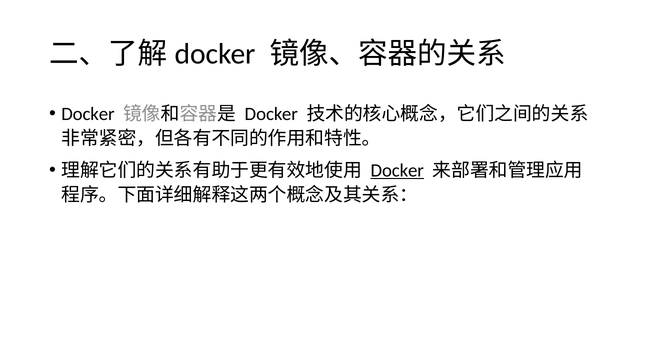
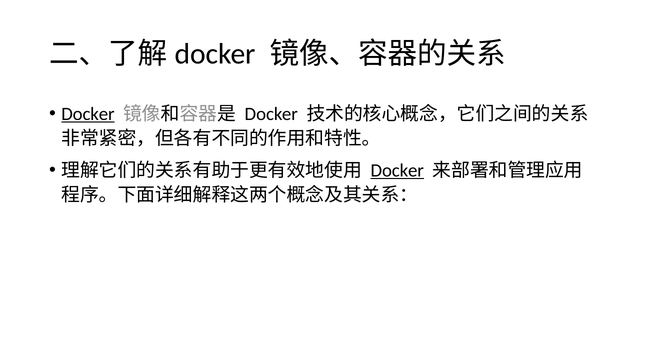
Docker underline: none -> present (88, 114)
